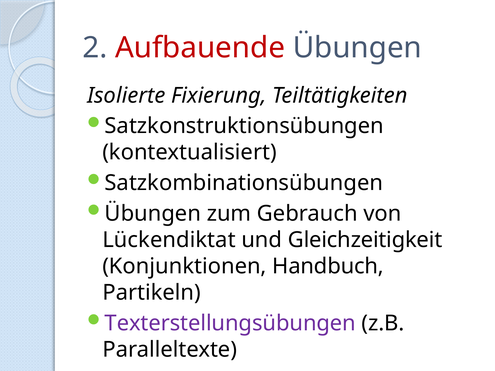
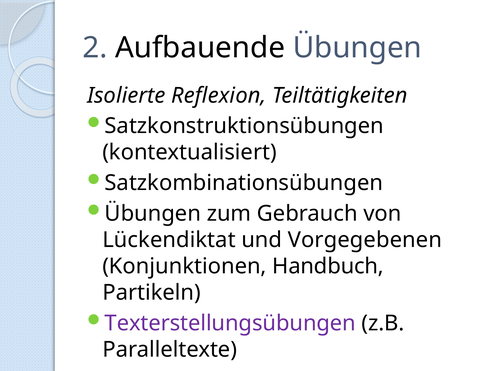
Aufbauende colour: red -> black (200, 48)
Fixierung: Fixierung -> Reflexion (219, 96)
Gleichzeitigkeit: Gleichzeitigkeit -> Vorgegebenen (365, 240)
